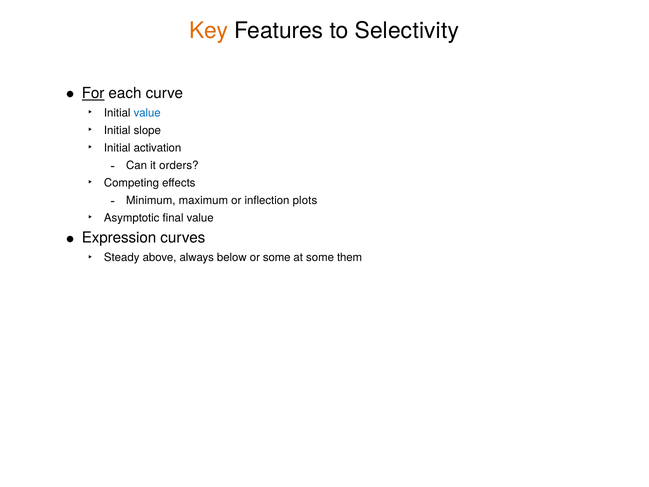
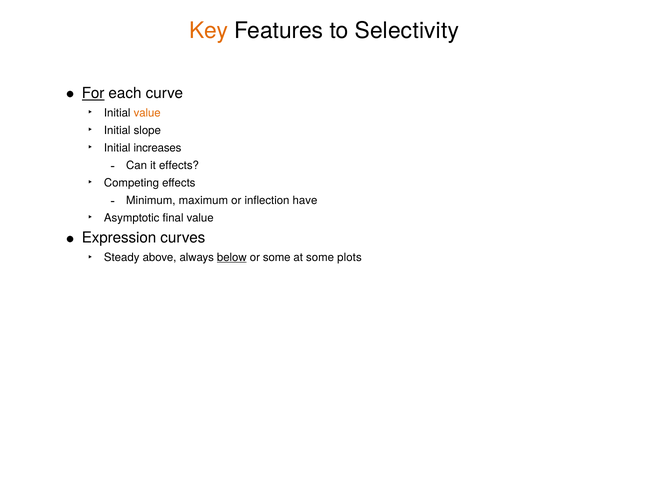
value colour: blue -> orange (147, 113)
activation: activation -> increases (157, 148)
it orders: orders -> effects (179, 165)
plots: plots -> have (305, 200)
below underline: none -> present (232, 257)
them: them -> plots (349, 257)
